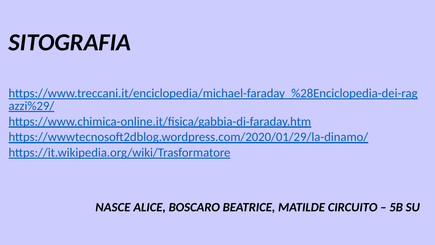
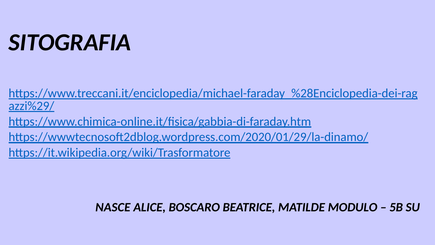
CIRCUITO: CIRCUITO -> MODULO (353, 207)
